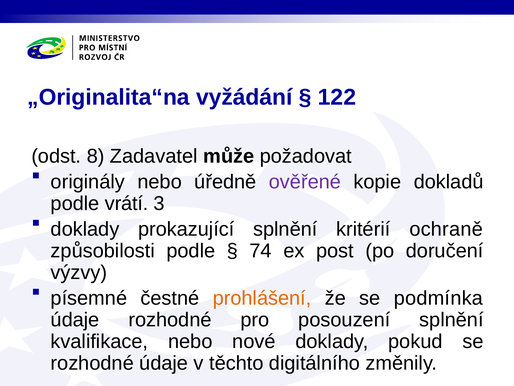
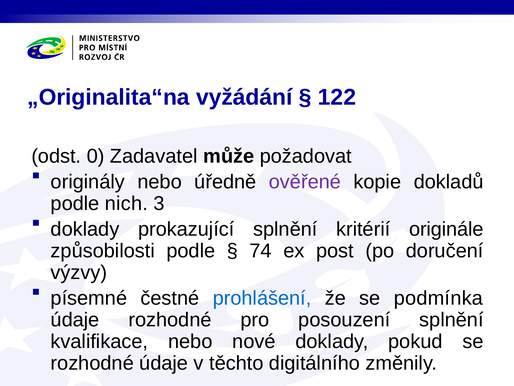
8: 8 -> 0 (96, 156)
vrátí: vrátí -> nich (126, 203)
ochraně: ochraně -> originále (446, 229)
prohlášení colour: orange -> blue (262, 298)
